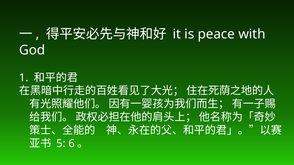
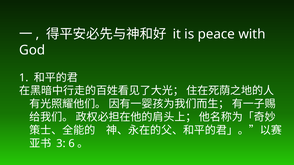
5: 5 -> 3 (61, 144)
